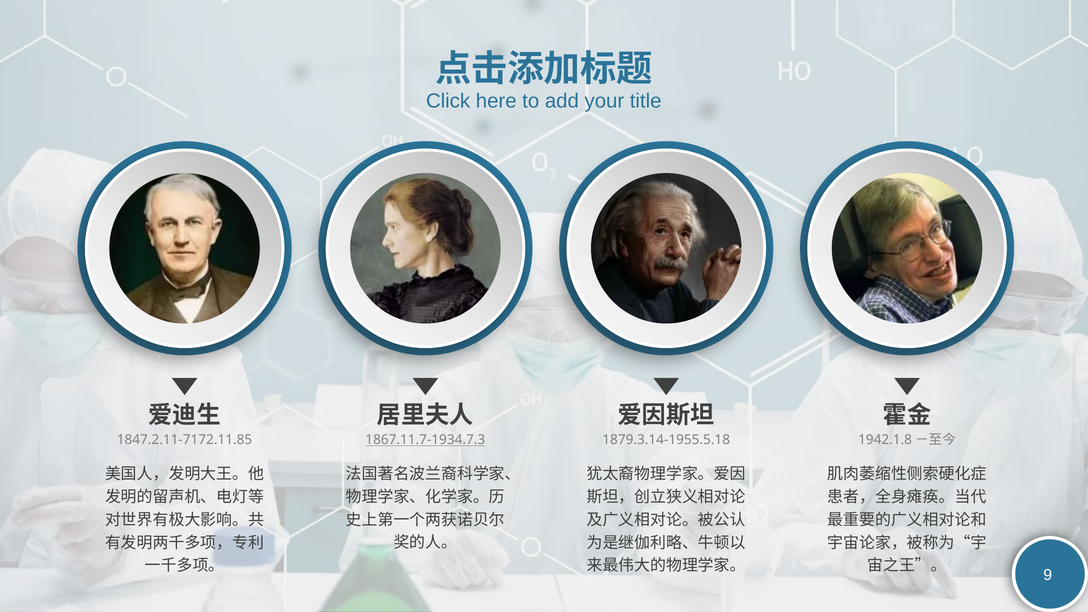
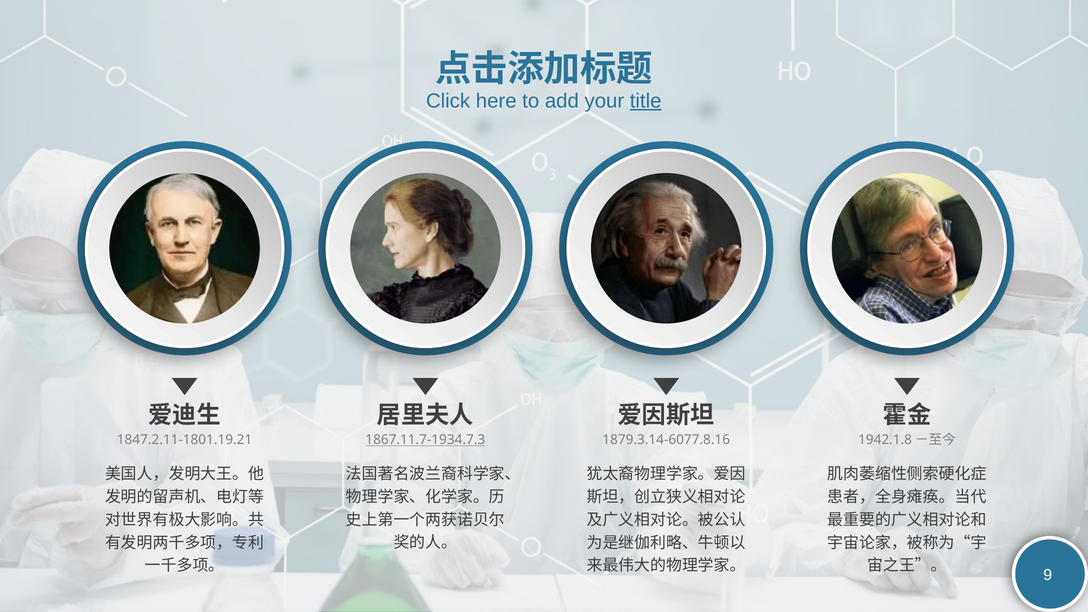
title underline: none -> present (646, 101)
1847.2.11-7172.11.85: 1847.2.11-7172.11.85 -> 1847.2.11-1801.19.21 (185, 440)
1879.3.14-1955.5.18: 1879.3.14-1955.5.18 -> 1879.3.14-6077.8.16 (666, 440)
